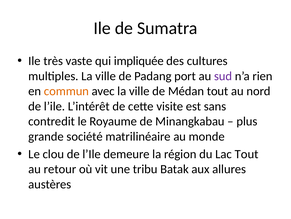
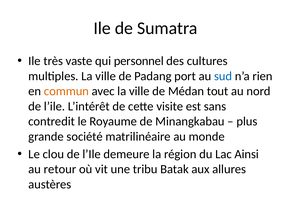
impliquée: impliquée -> personnel (139, 61)
sud colour: purple -> blue (223, 76)
Lac Tout: Tout -> Ainsi (247, 154)
